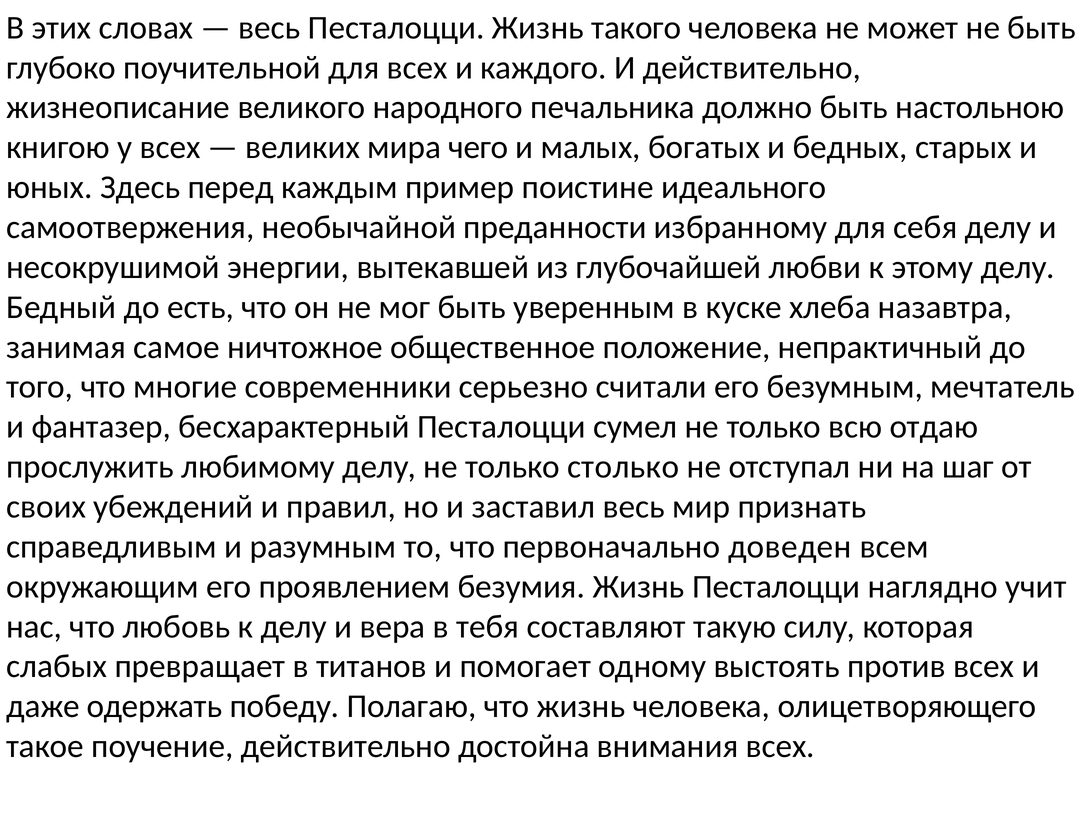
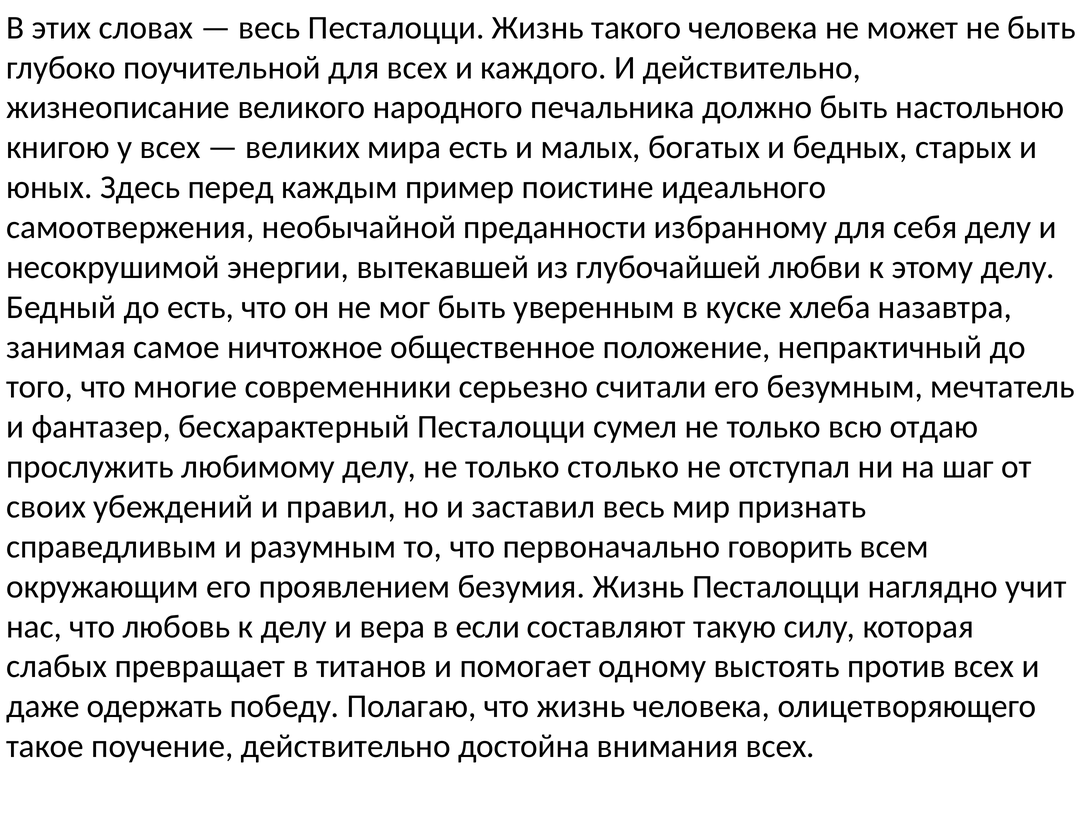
мира чего: чего -> есть (478, 147)
доведен: доведен -> говорить (790, 547)
тебя: тебя -> если (488, 626)
